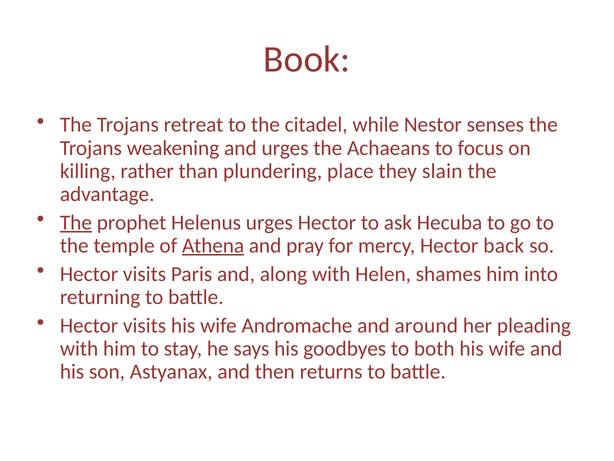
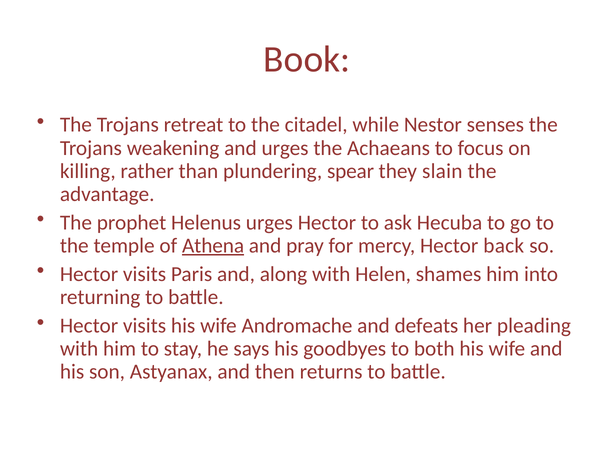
place: place -> spear (351, 171)
The underline: present -> none (76, 222)
around: around -> defeats (426, 325)
